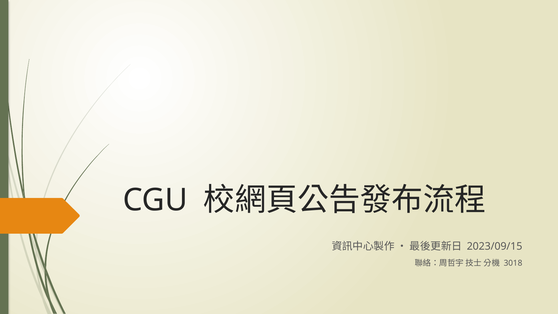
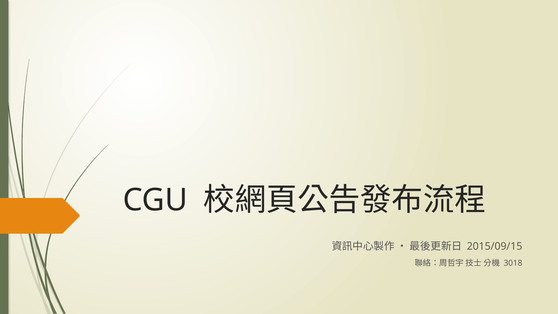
2023/09/15: 2023/09/15 -> 2015/09/15 (495, 246)
